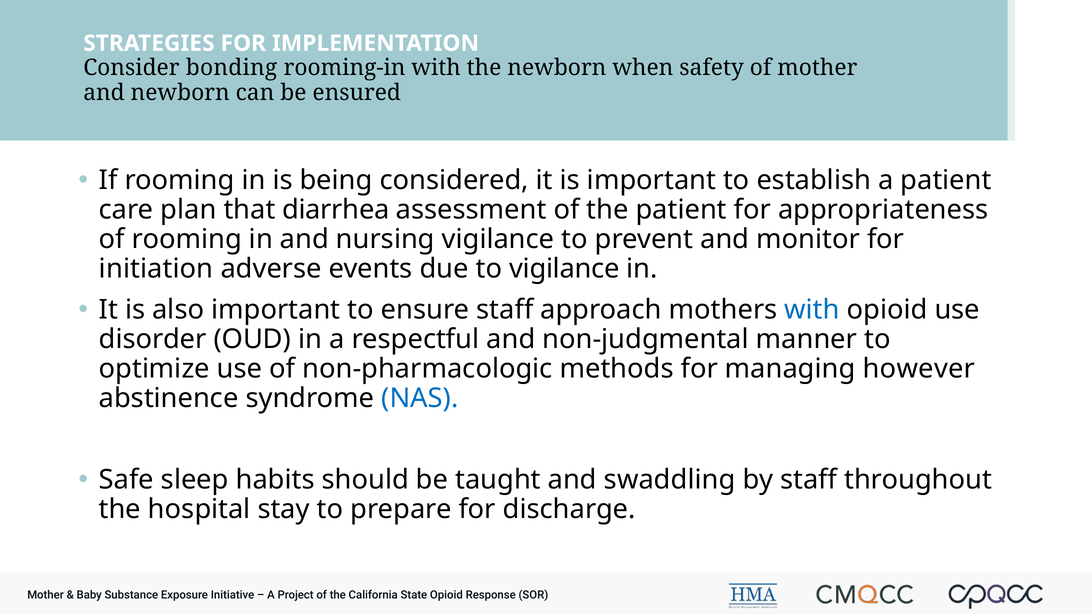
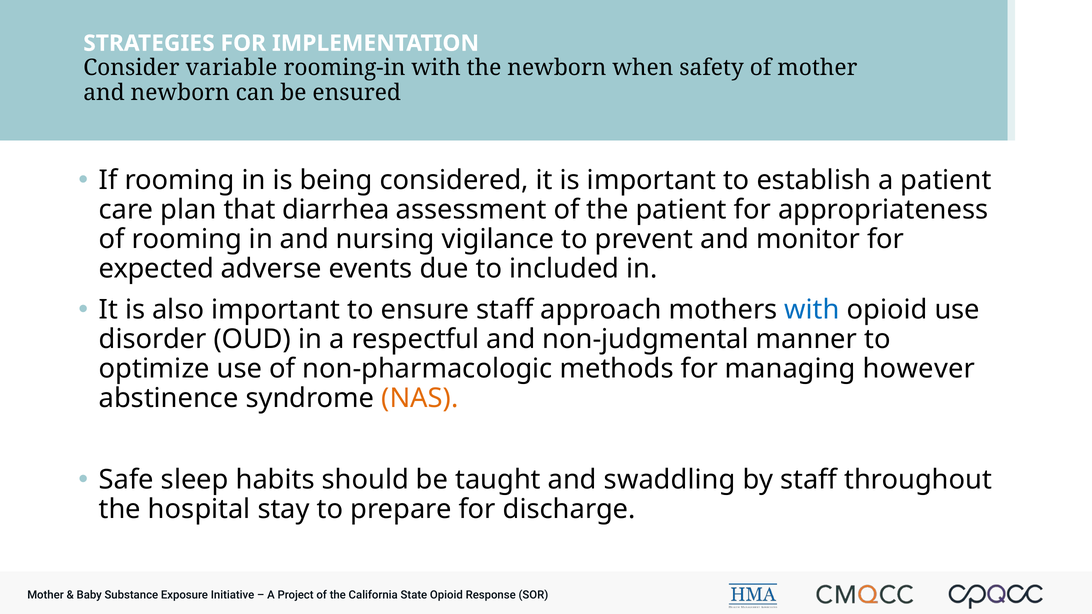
bonding: bonding -> variable (232, 68)
initiation: initiation -> expected (156, 269)
to vigilance: vigilance -> included (564, 269)
NAS colour: blue -> orange (420, 398)
